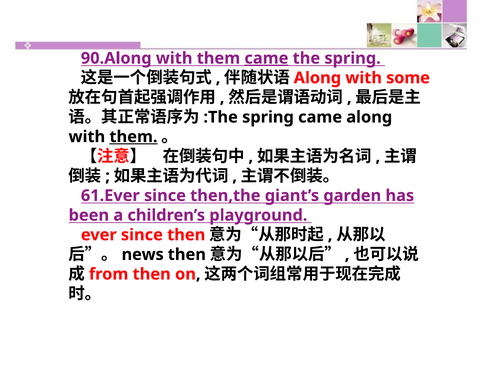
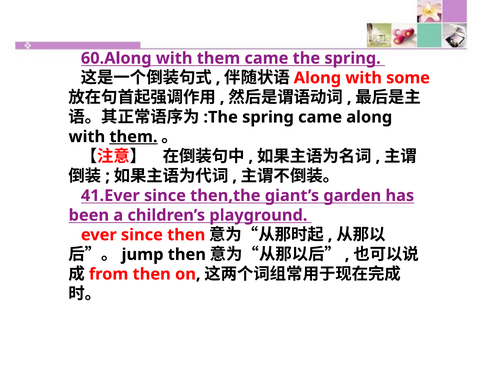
90.Along: 90.Along -> 60.Along (116, 58)
came underline: present -> none (266, 58)
61.Ever: 61.Ever -> 41.Ever (110, 196)
news: news -> jump (143, 255)
